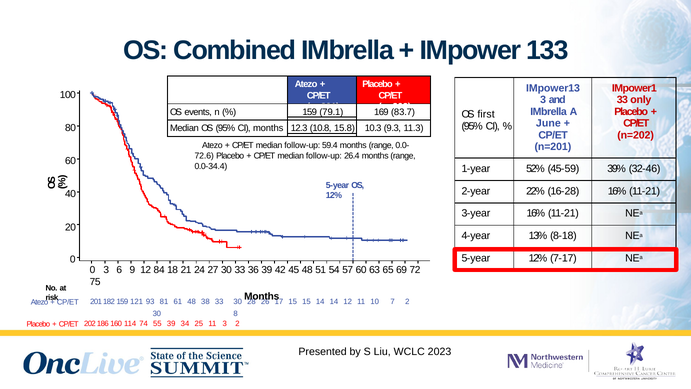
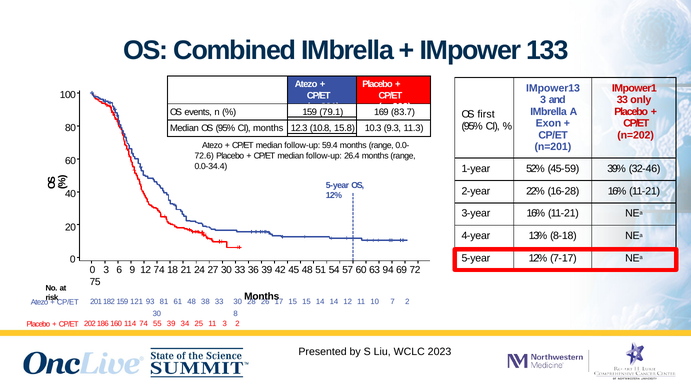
June: June -> Exon (548, 123)
12 84: 84 -> 74 (159, 270)
65: 65 -> 94 (388, 270)
